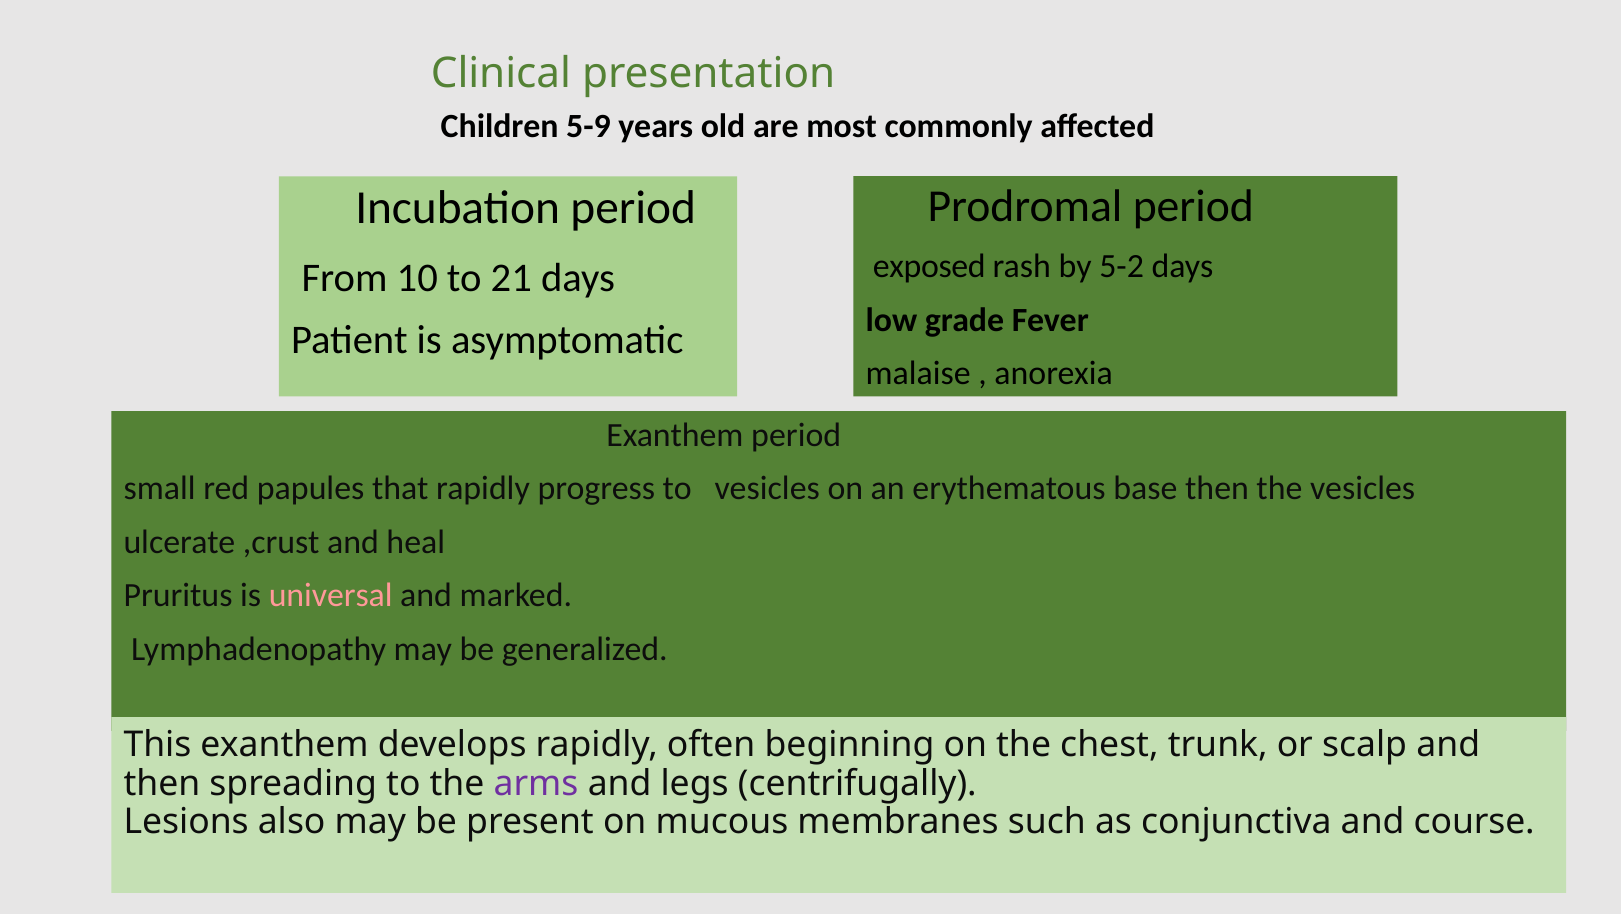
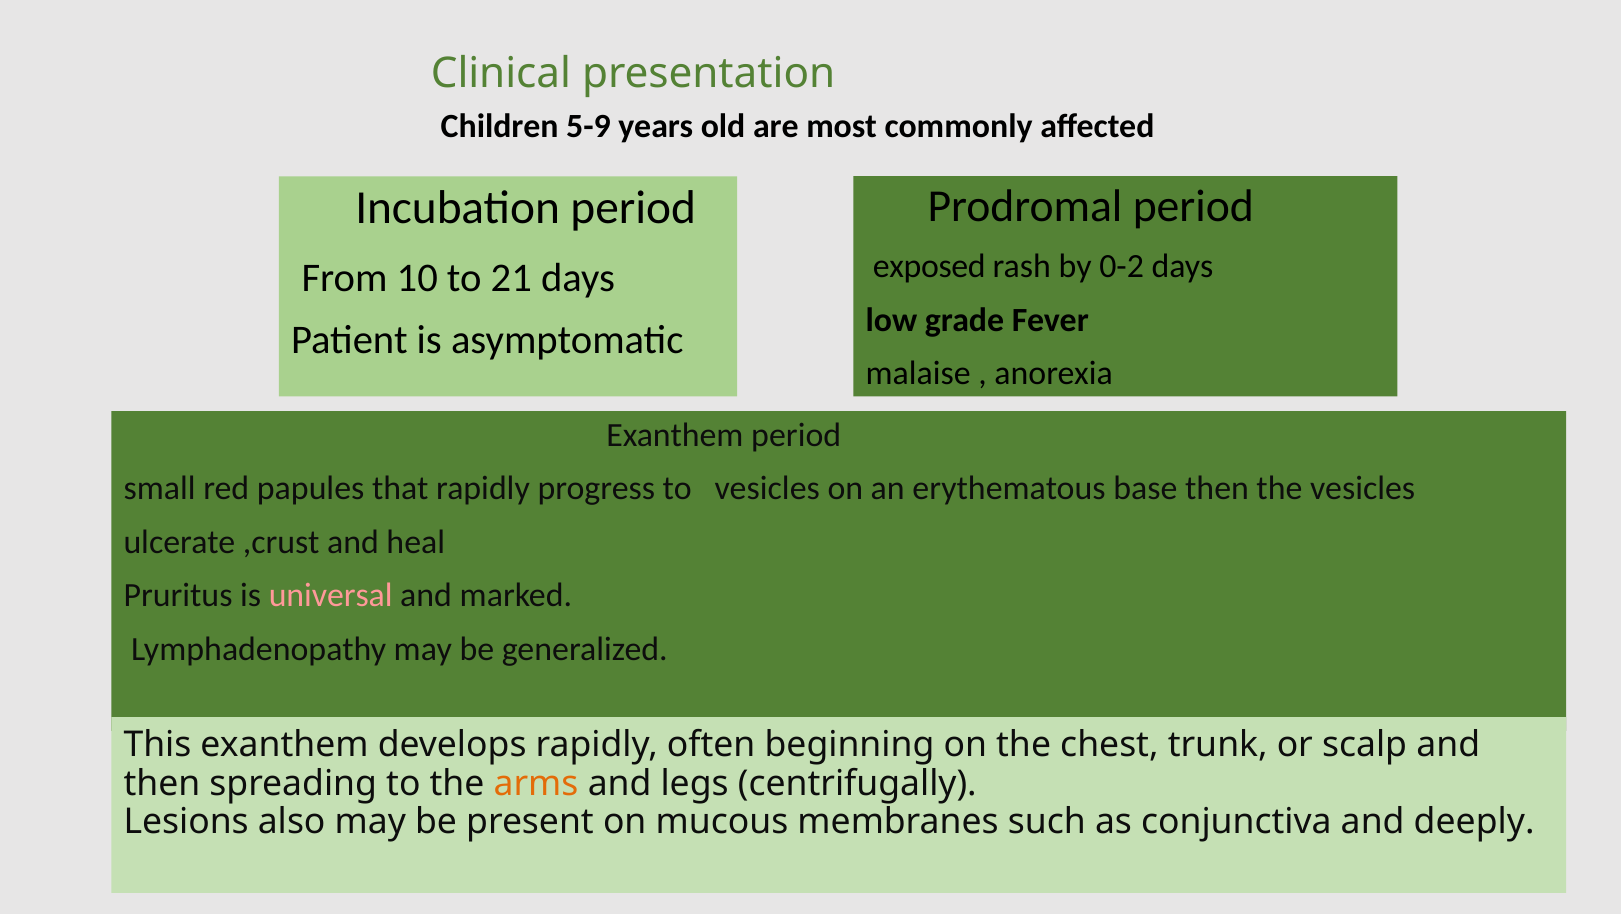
5-2: 5-2 -> 0-2 (1122, 267)
arms colour: purple -> orange (536, 783)
course: course -> deeply (1474, 821)
